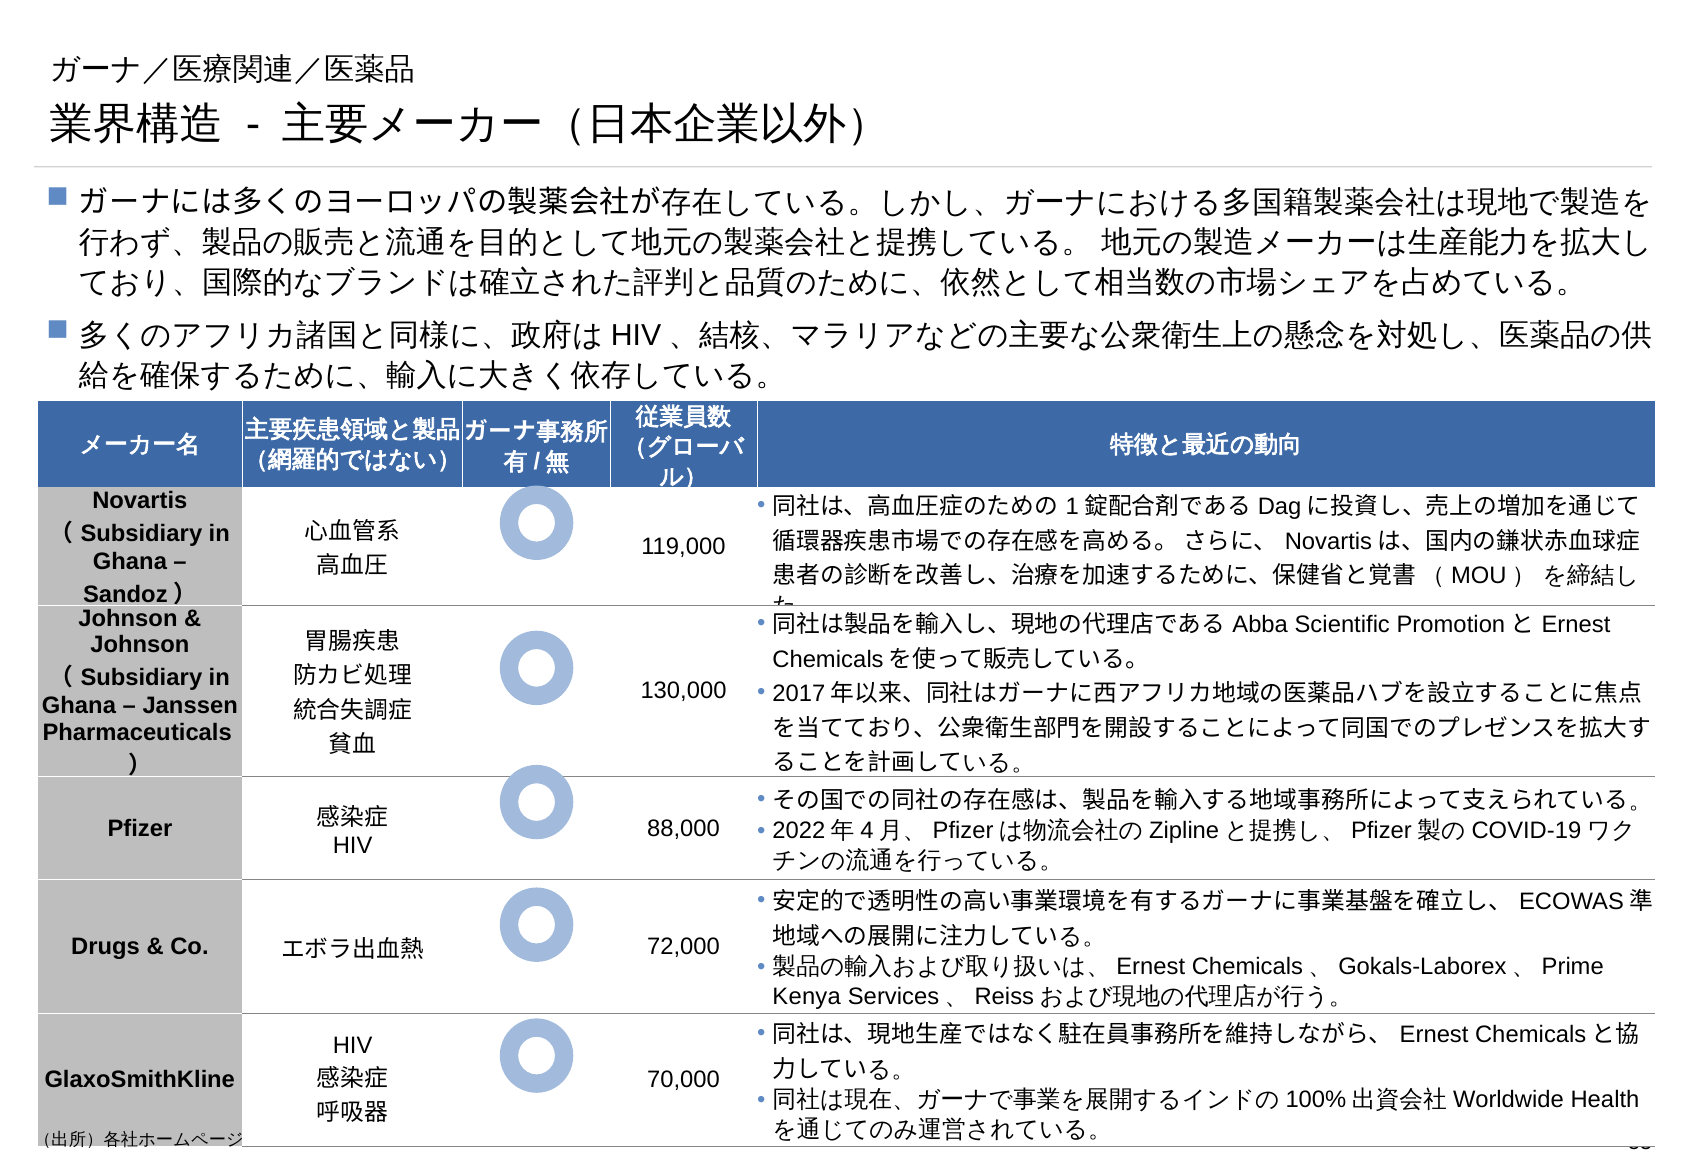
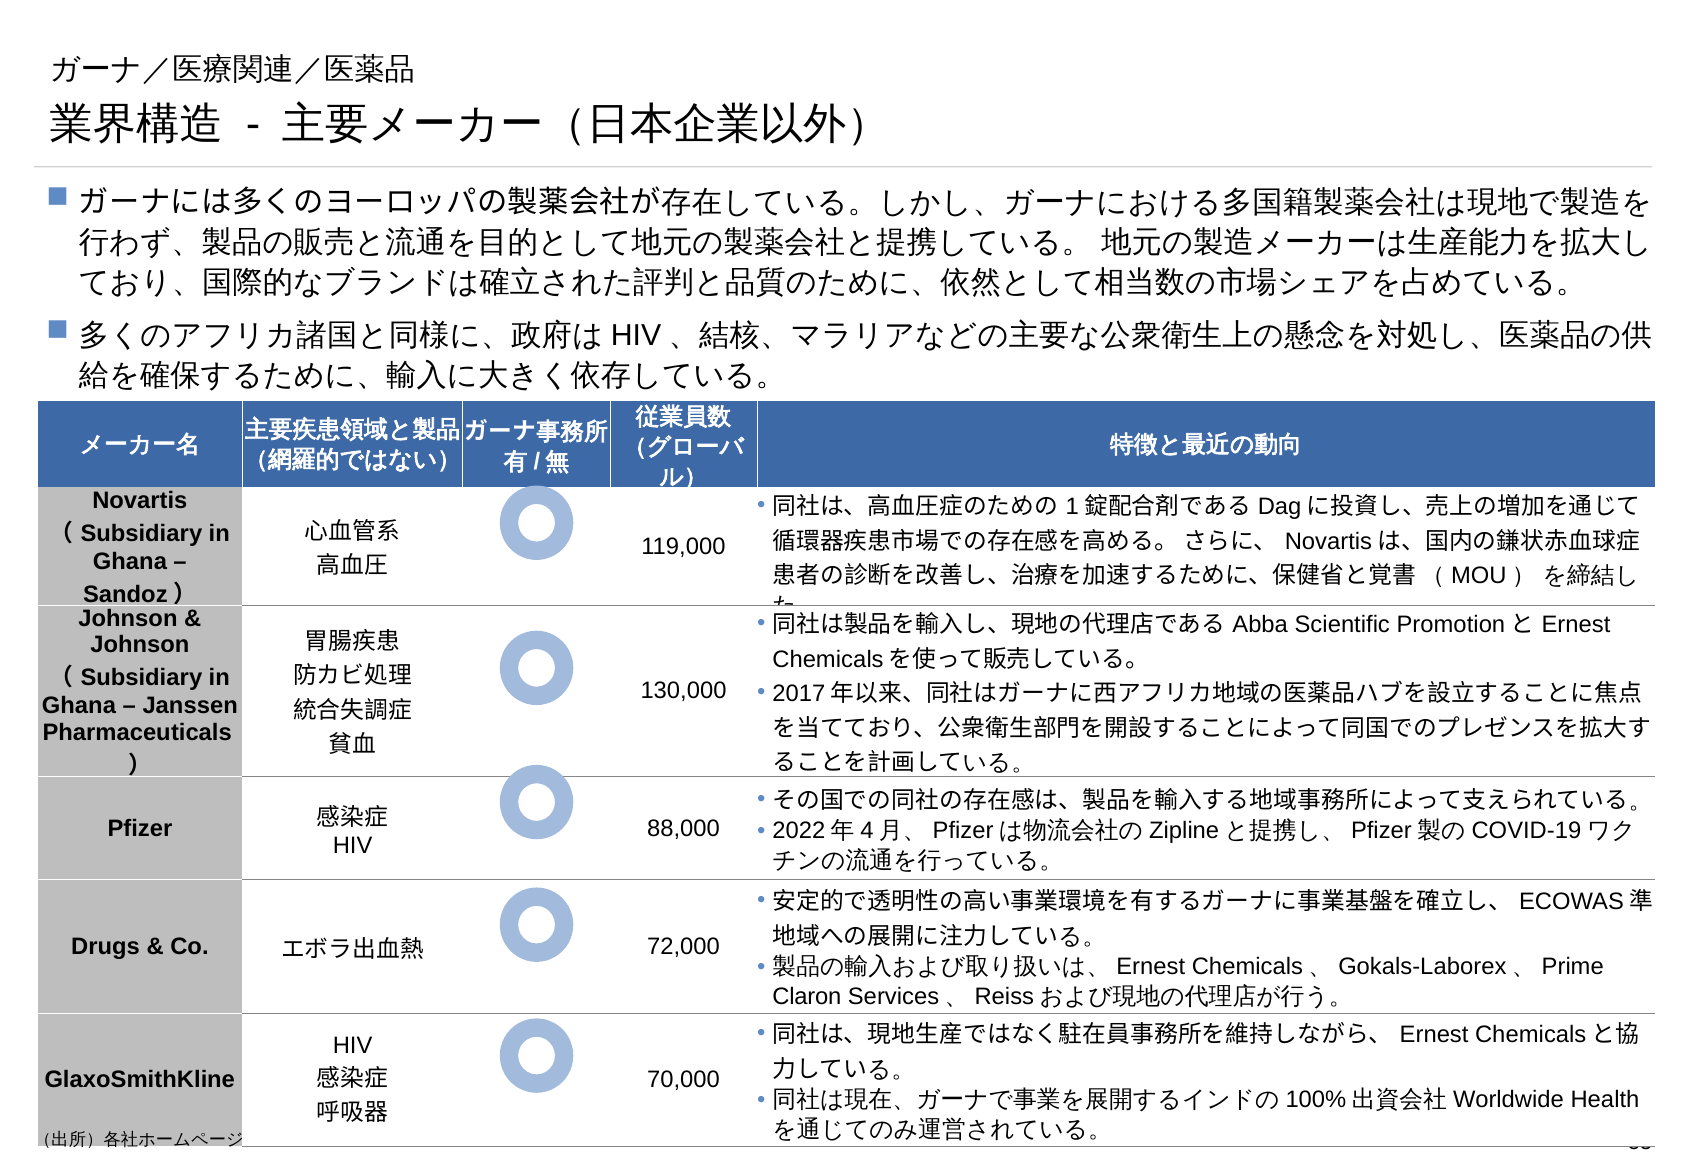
Kenya: Kenya -> Claron (807, 997)
